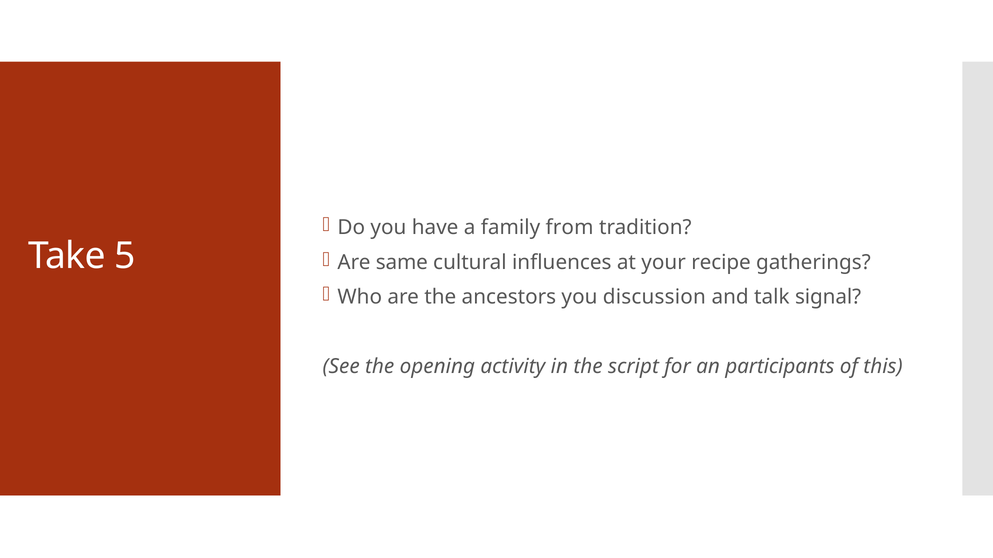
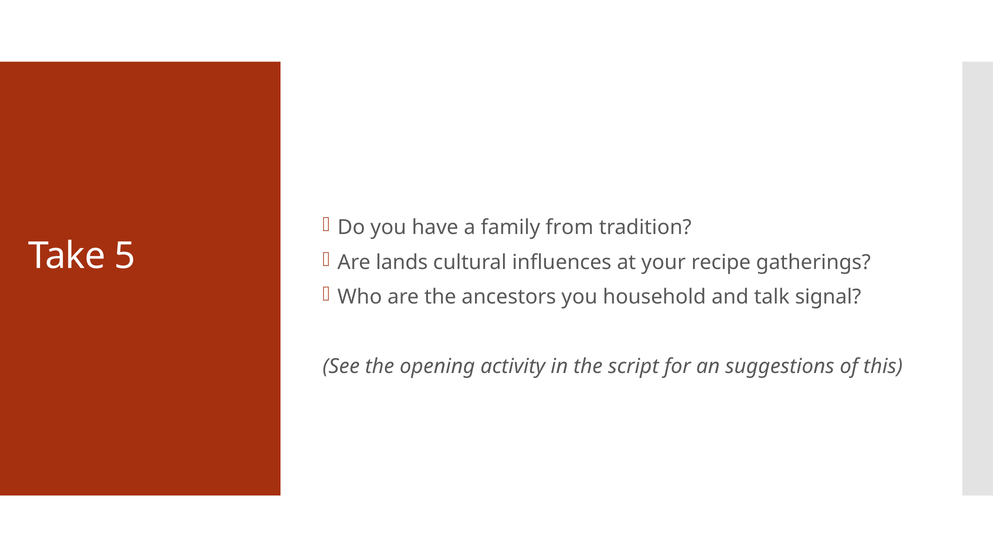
same: same -> lands (402, 263)
discussion: discussion -> household (654, 297)
participants: participants -> suggestions (780, 367)
